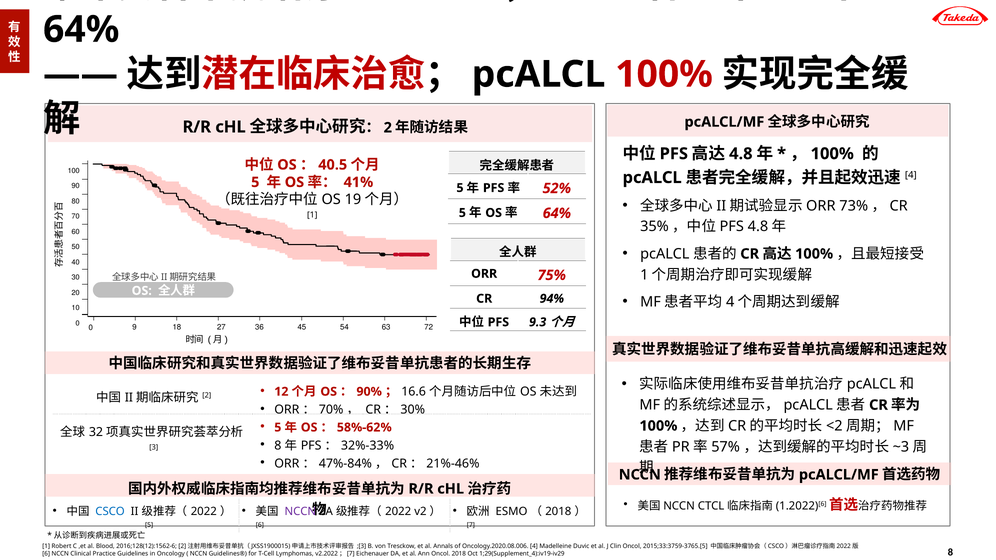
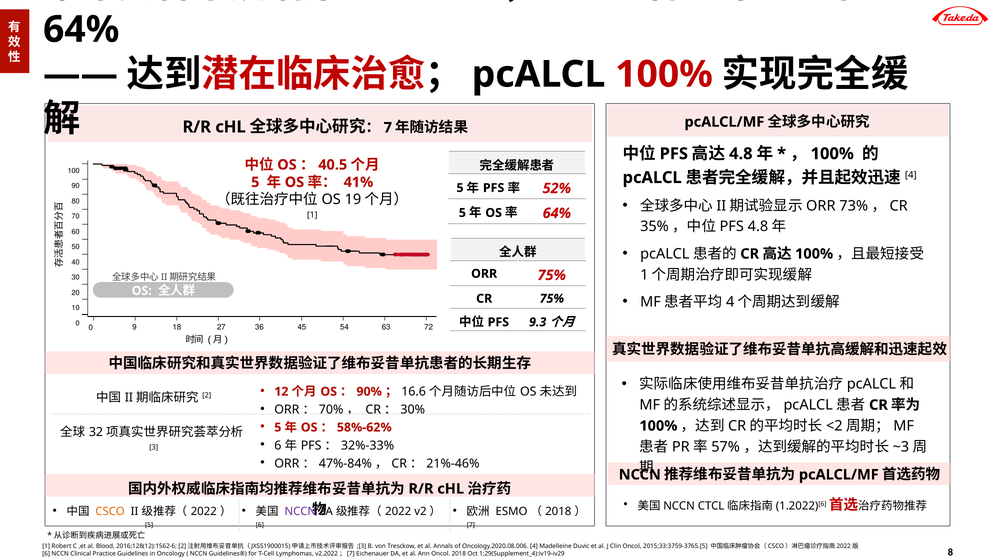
2: 2 -> 7 (388, 128)
CR 94%: 94% -> 75% (552, 299)
8: 8 -> 6 (278, 446)
CSCO colour: blue -> orange (110, 512)
